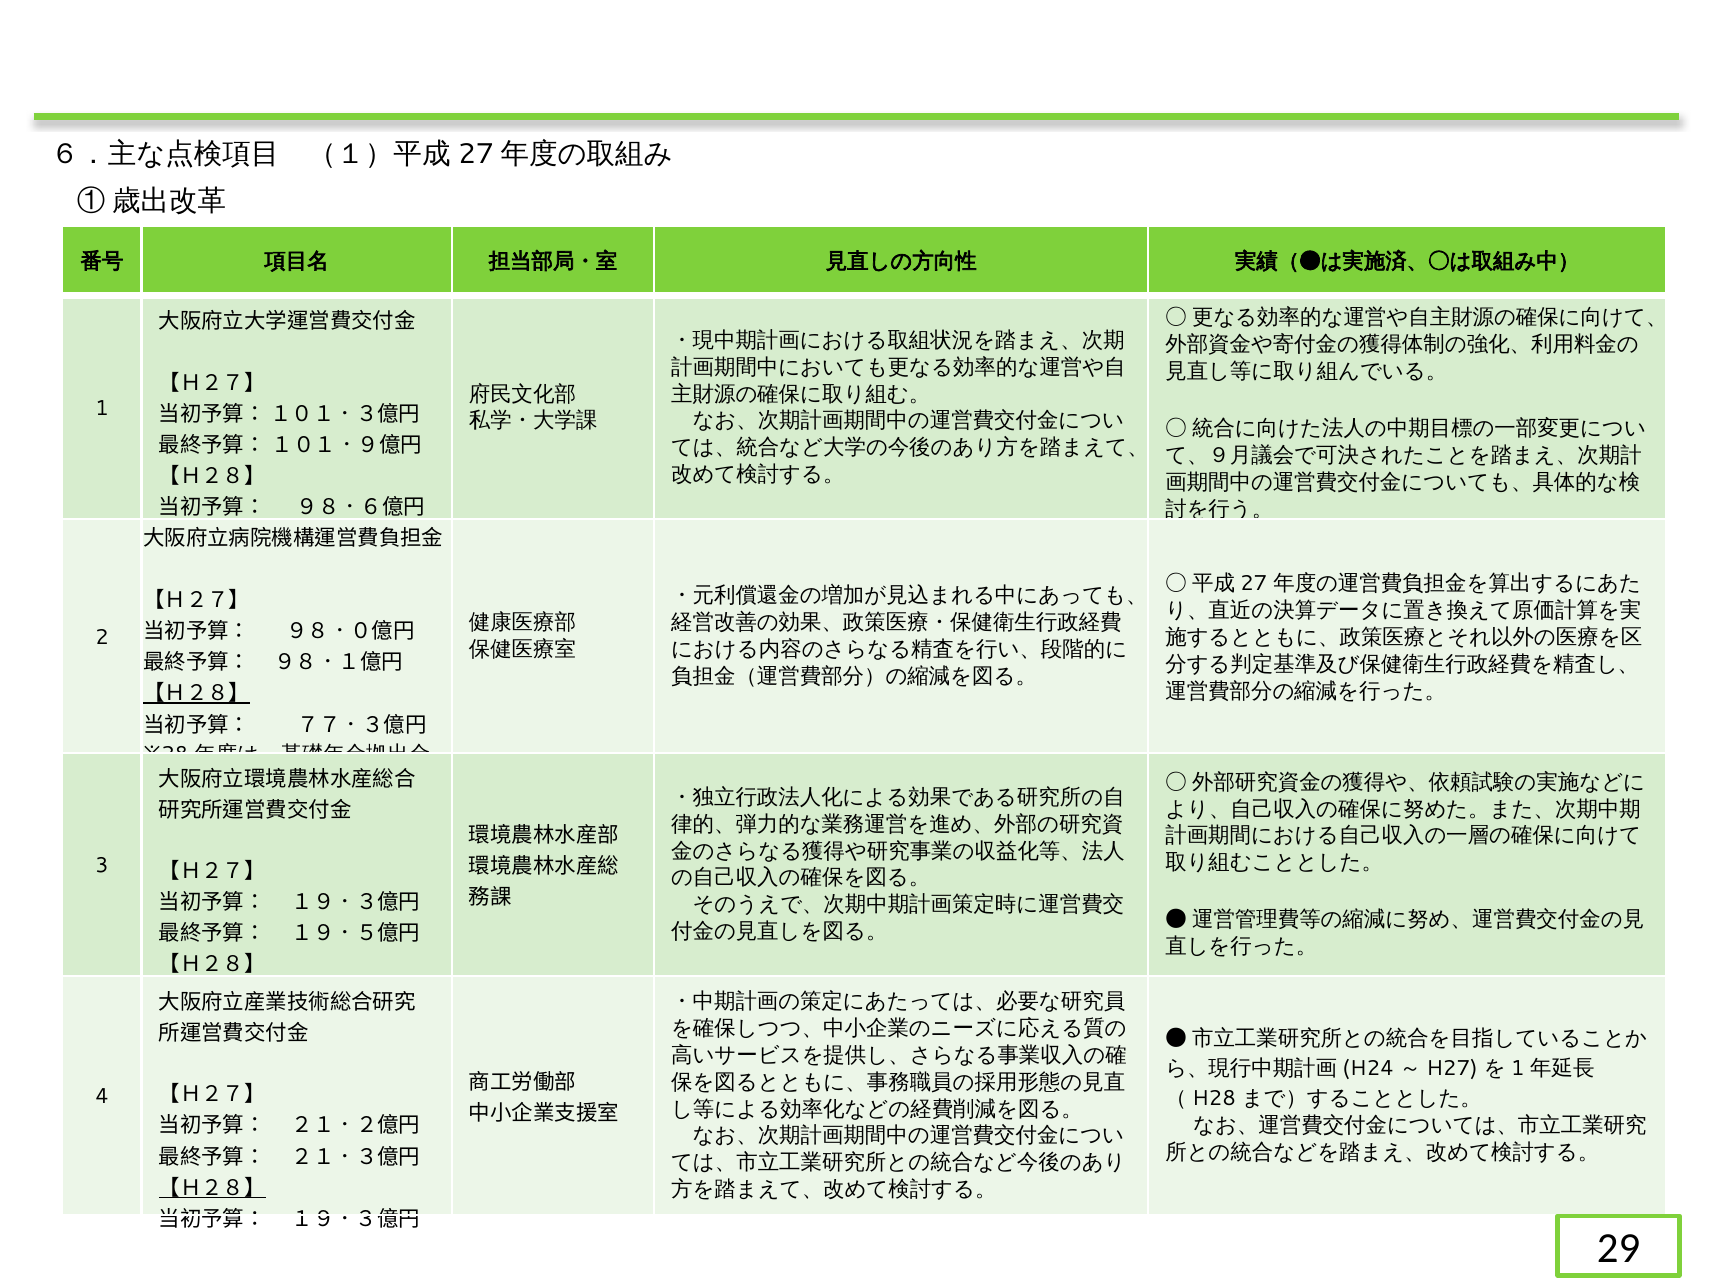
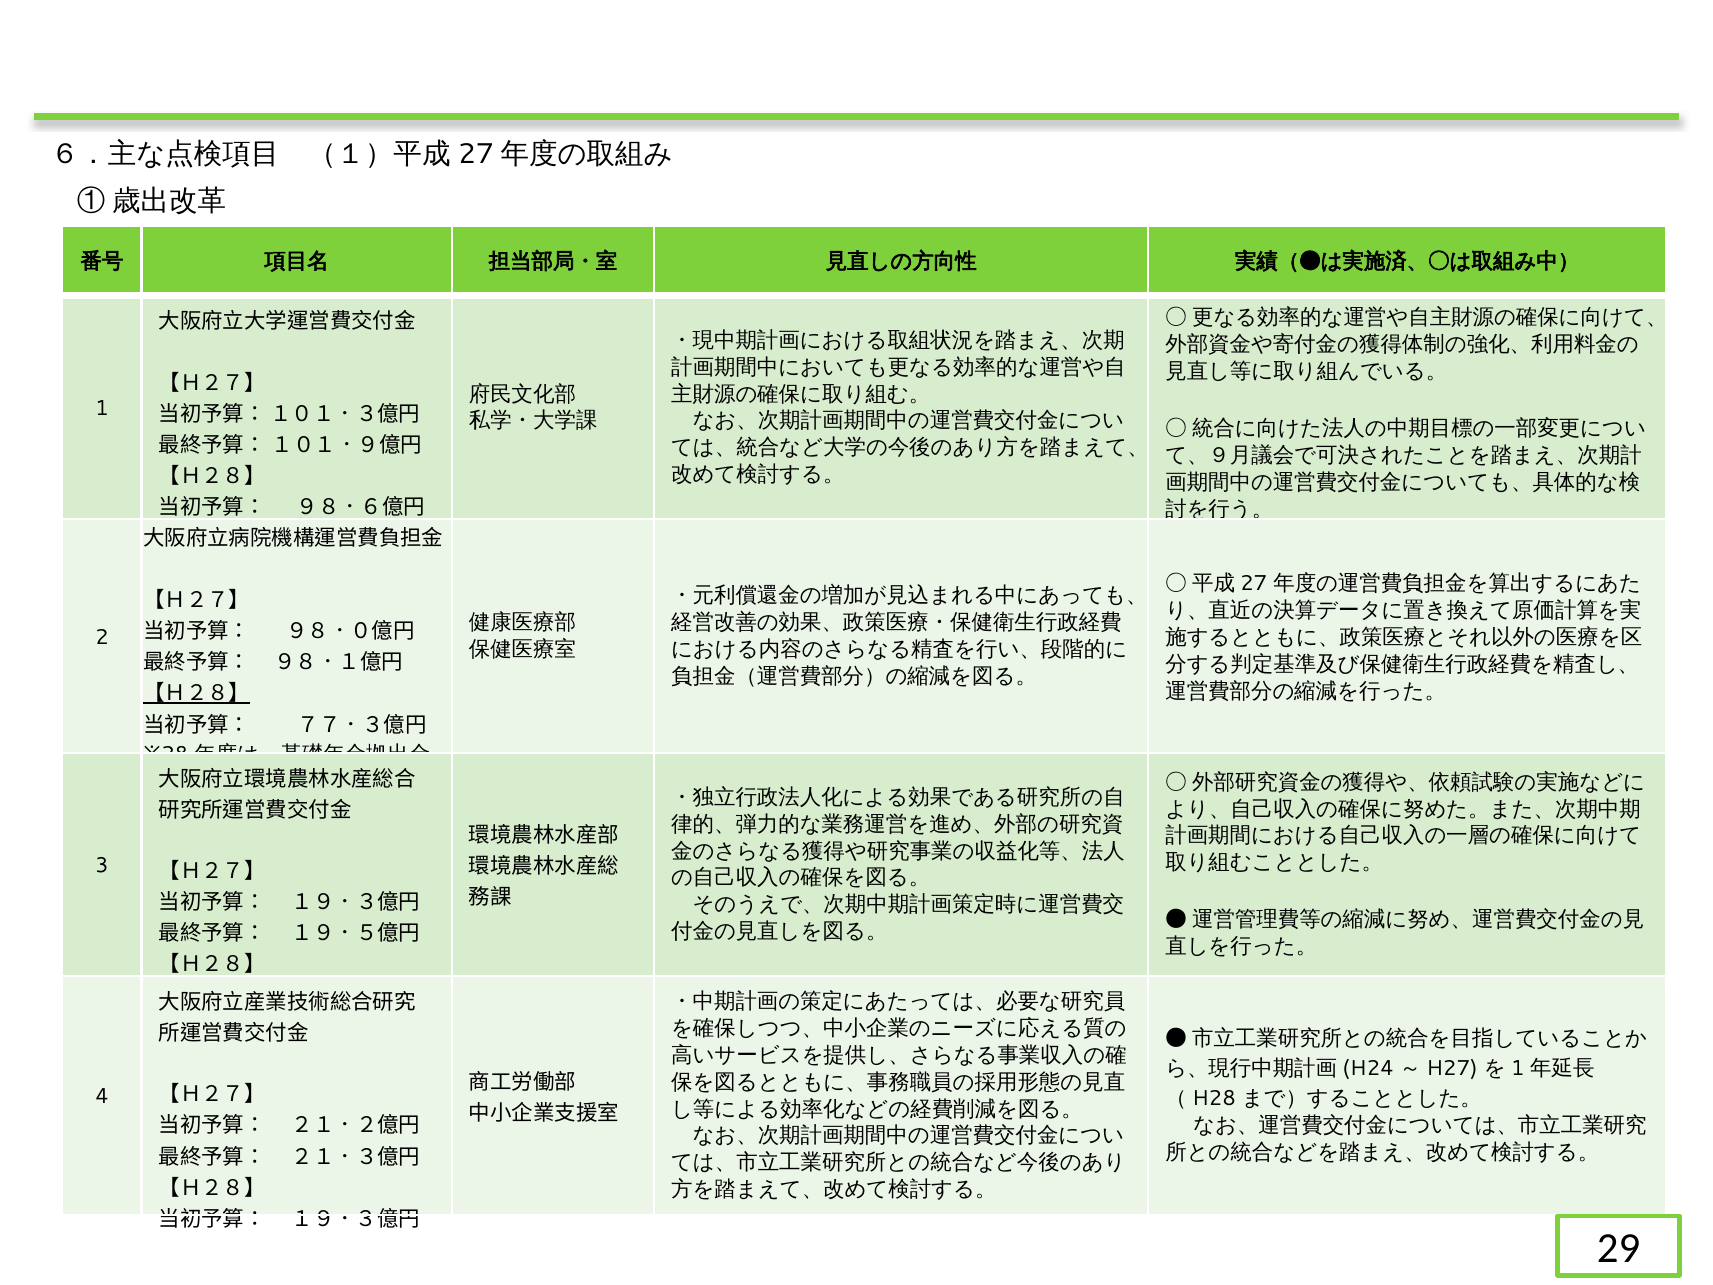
【Ｈ２８】 underline: present -> none (212, 1188)
